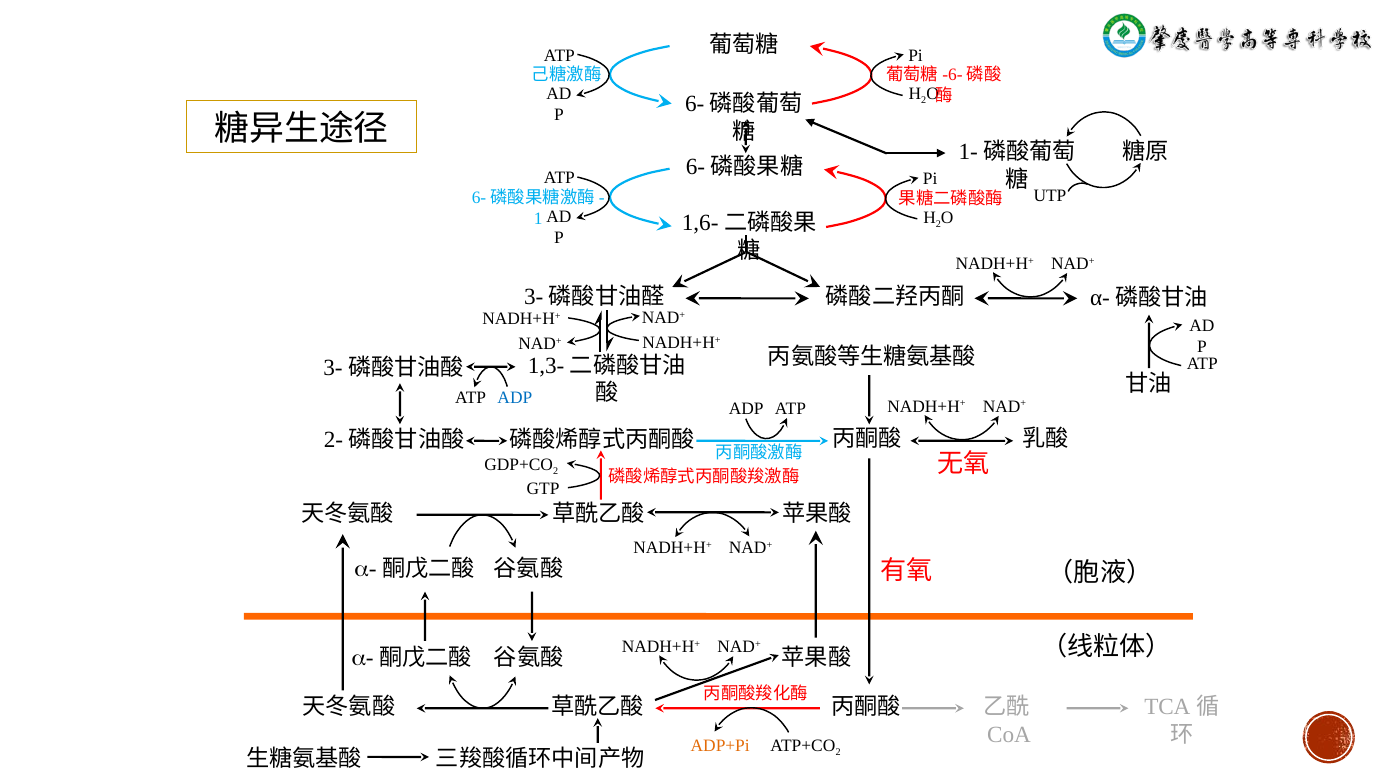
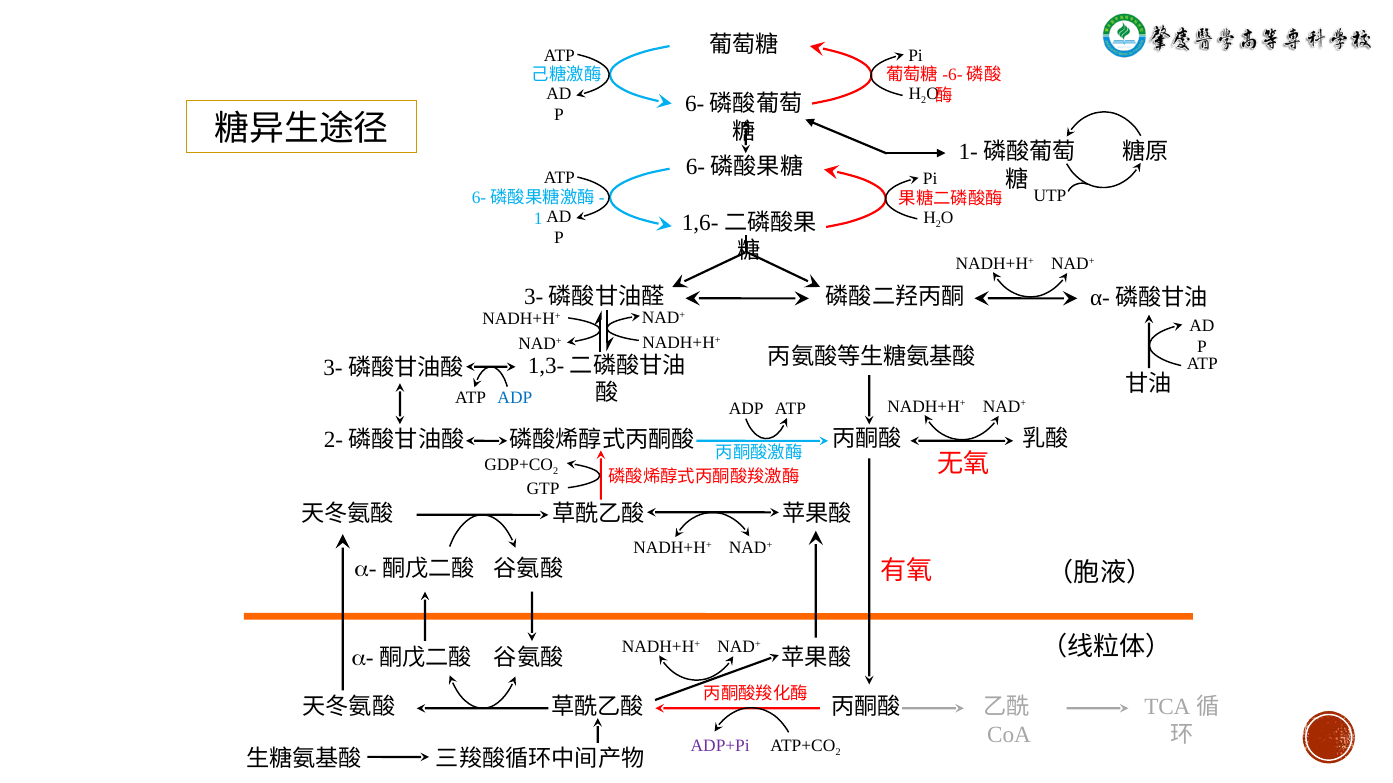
ADP+Pi colour: orange -> purple (720, 746)
